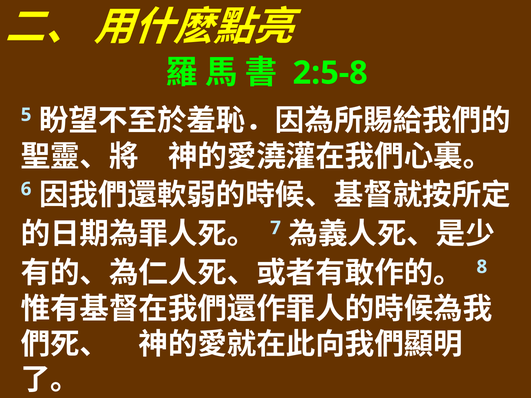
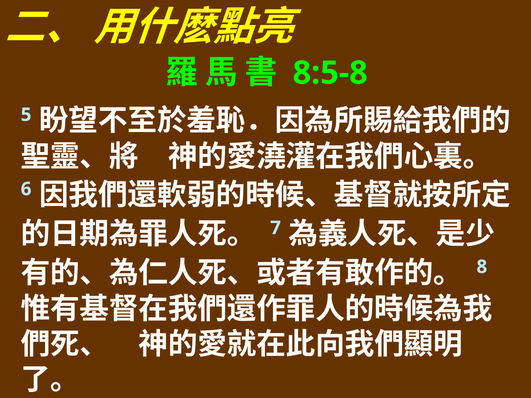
2:5-8: 2:5-8 -> 8:5-8 (330, 73)
